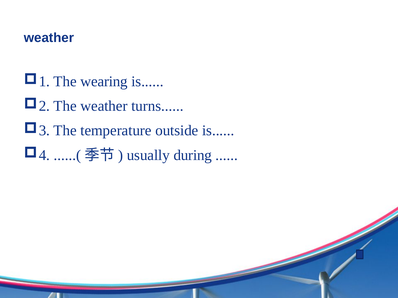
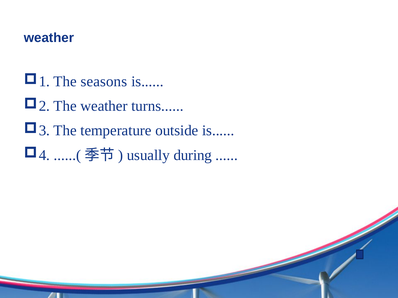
wearing: wearing -> seasons (104, 82)
